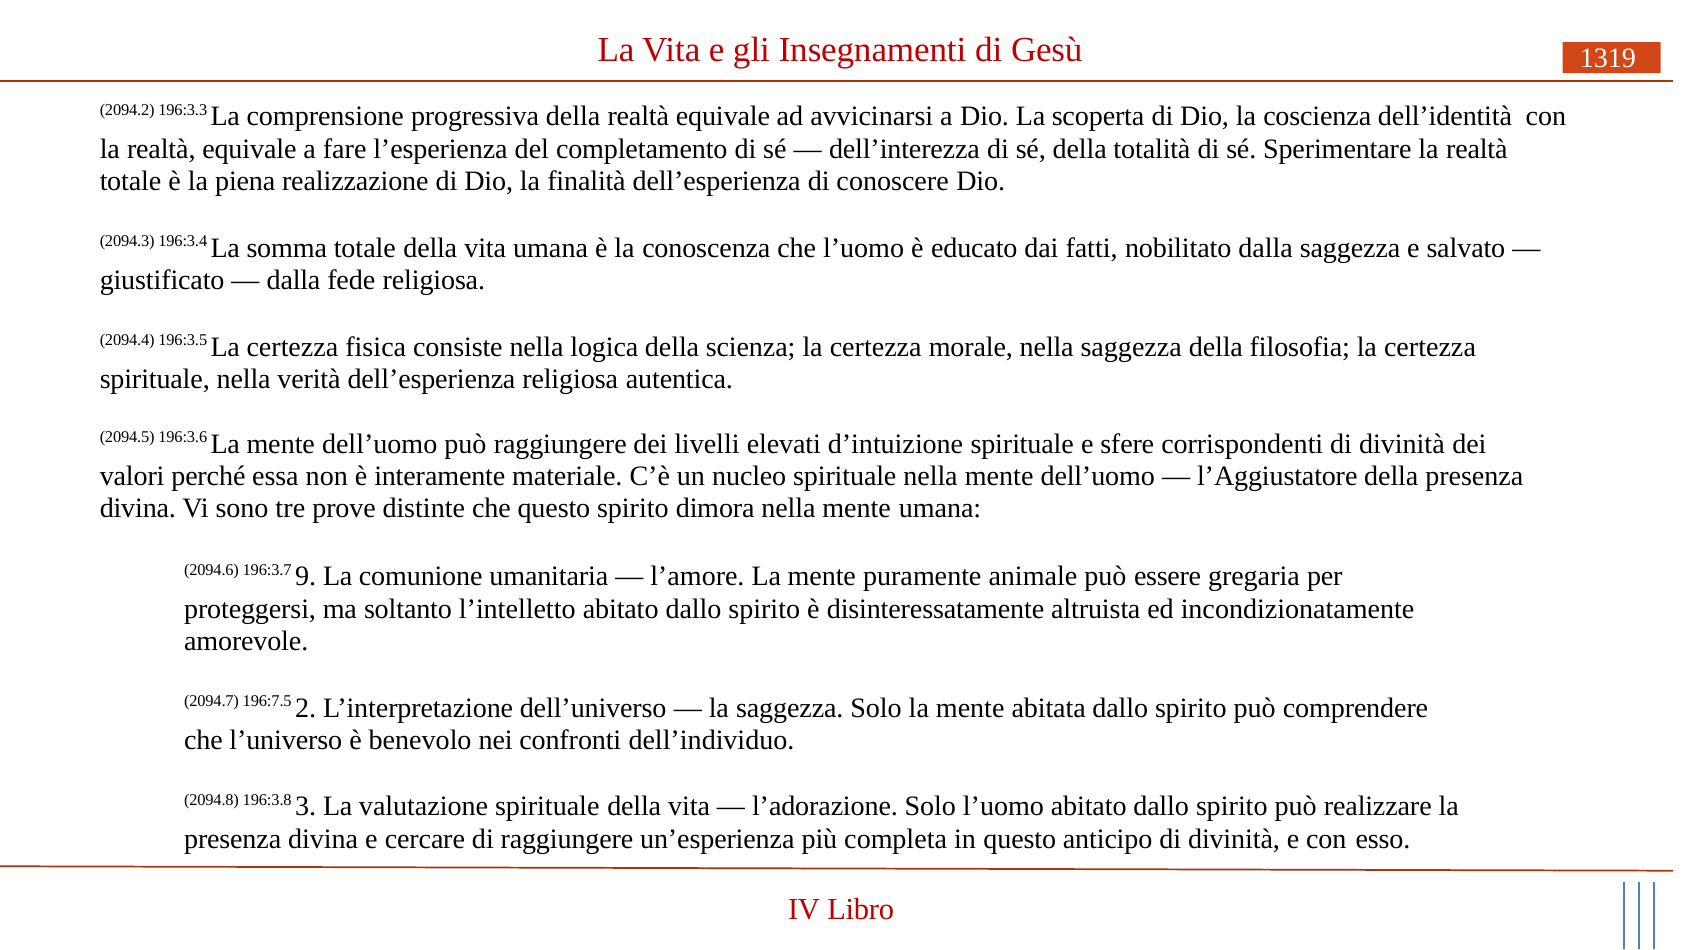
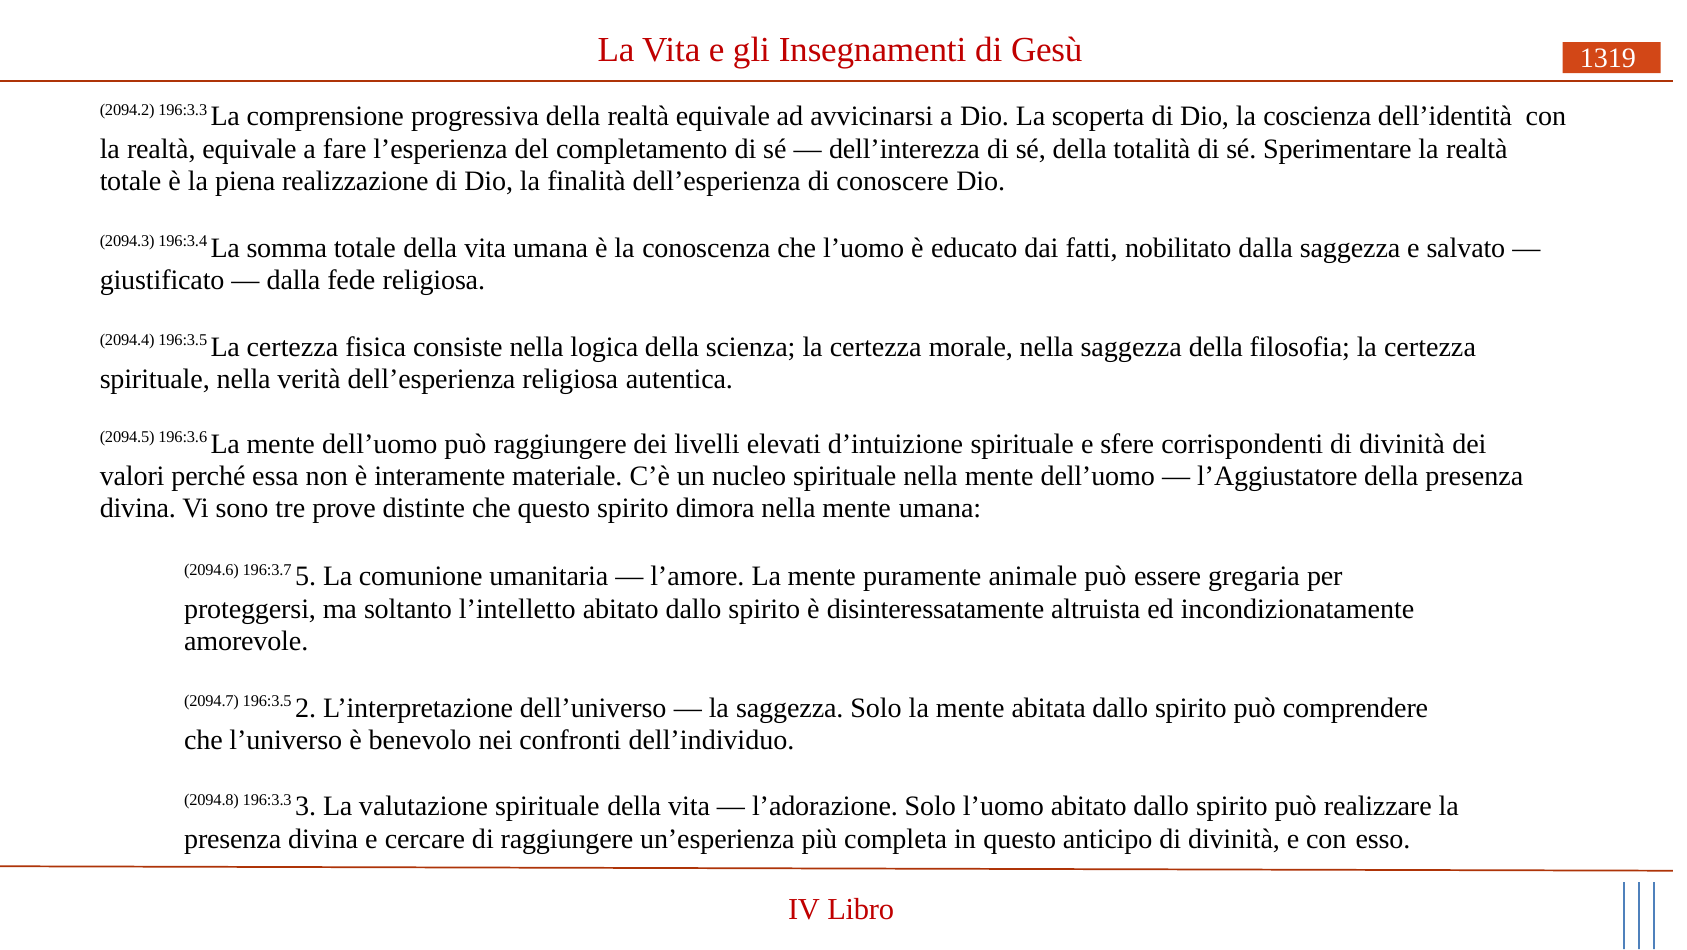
9: 9 -> 5 (306, 577)
2094.7 196:7.5: 196:7.5 -> 196:3.5 (267, 701)
2094.8 196:3.8: 196:3.8 -> 196:3.3 (267, 800)
